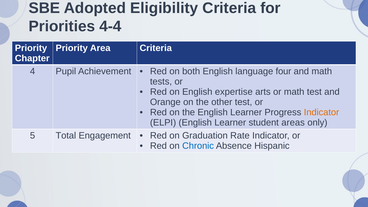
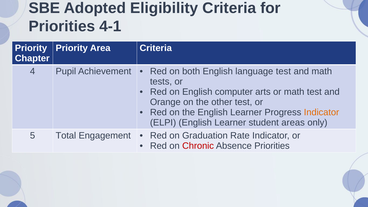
4-4: 4-4 -> 4-1 (110, 26)
language four: four -> test (283, 71)
expertise: expertise -> computer (234, 92)
Chronic colour: blue -> red (198, 146)
Absence Hispanic: Hispanic -> Priorities (272, 146)
